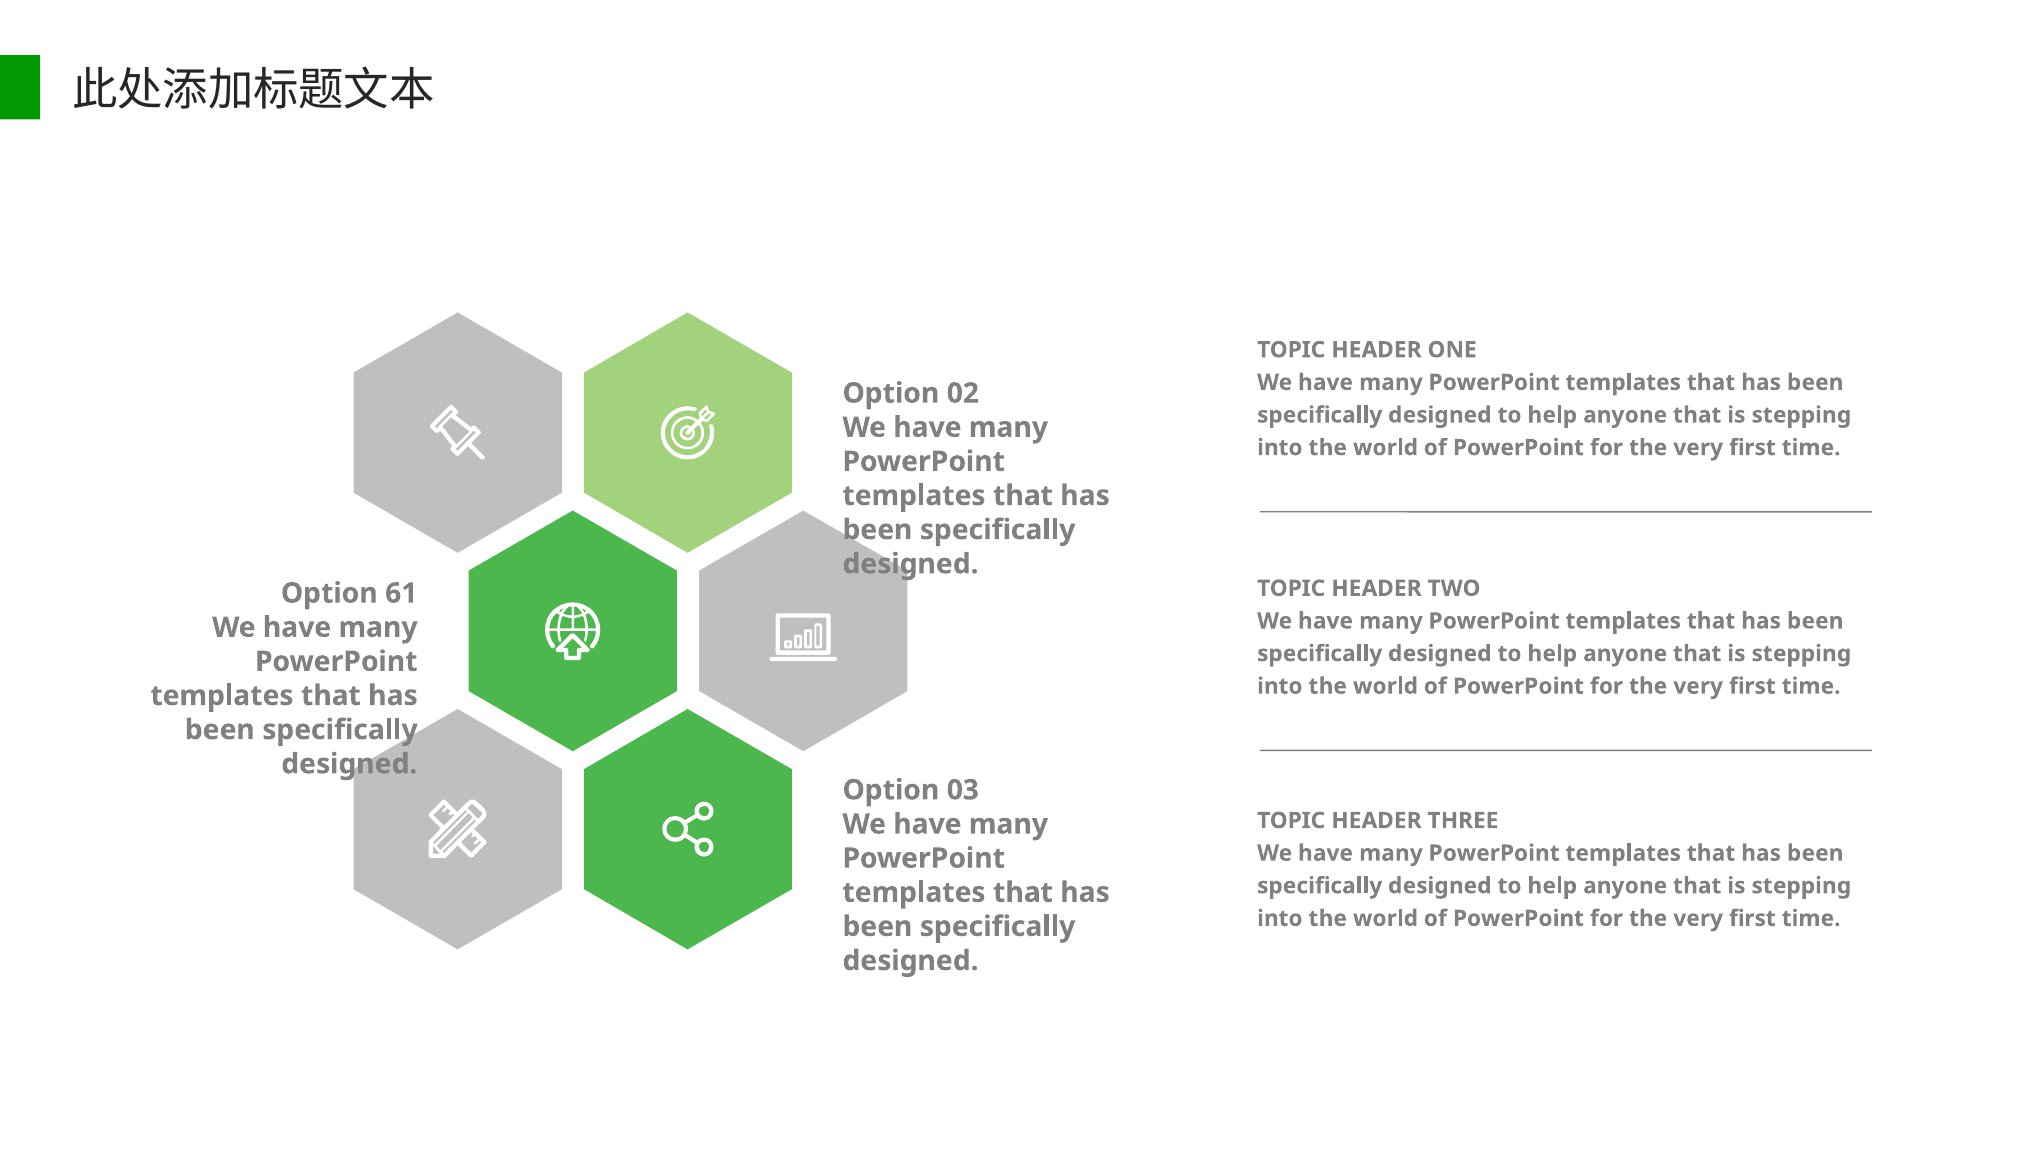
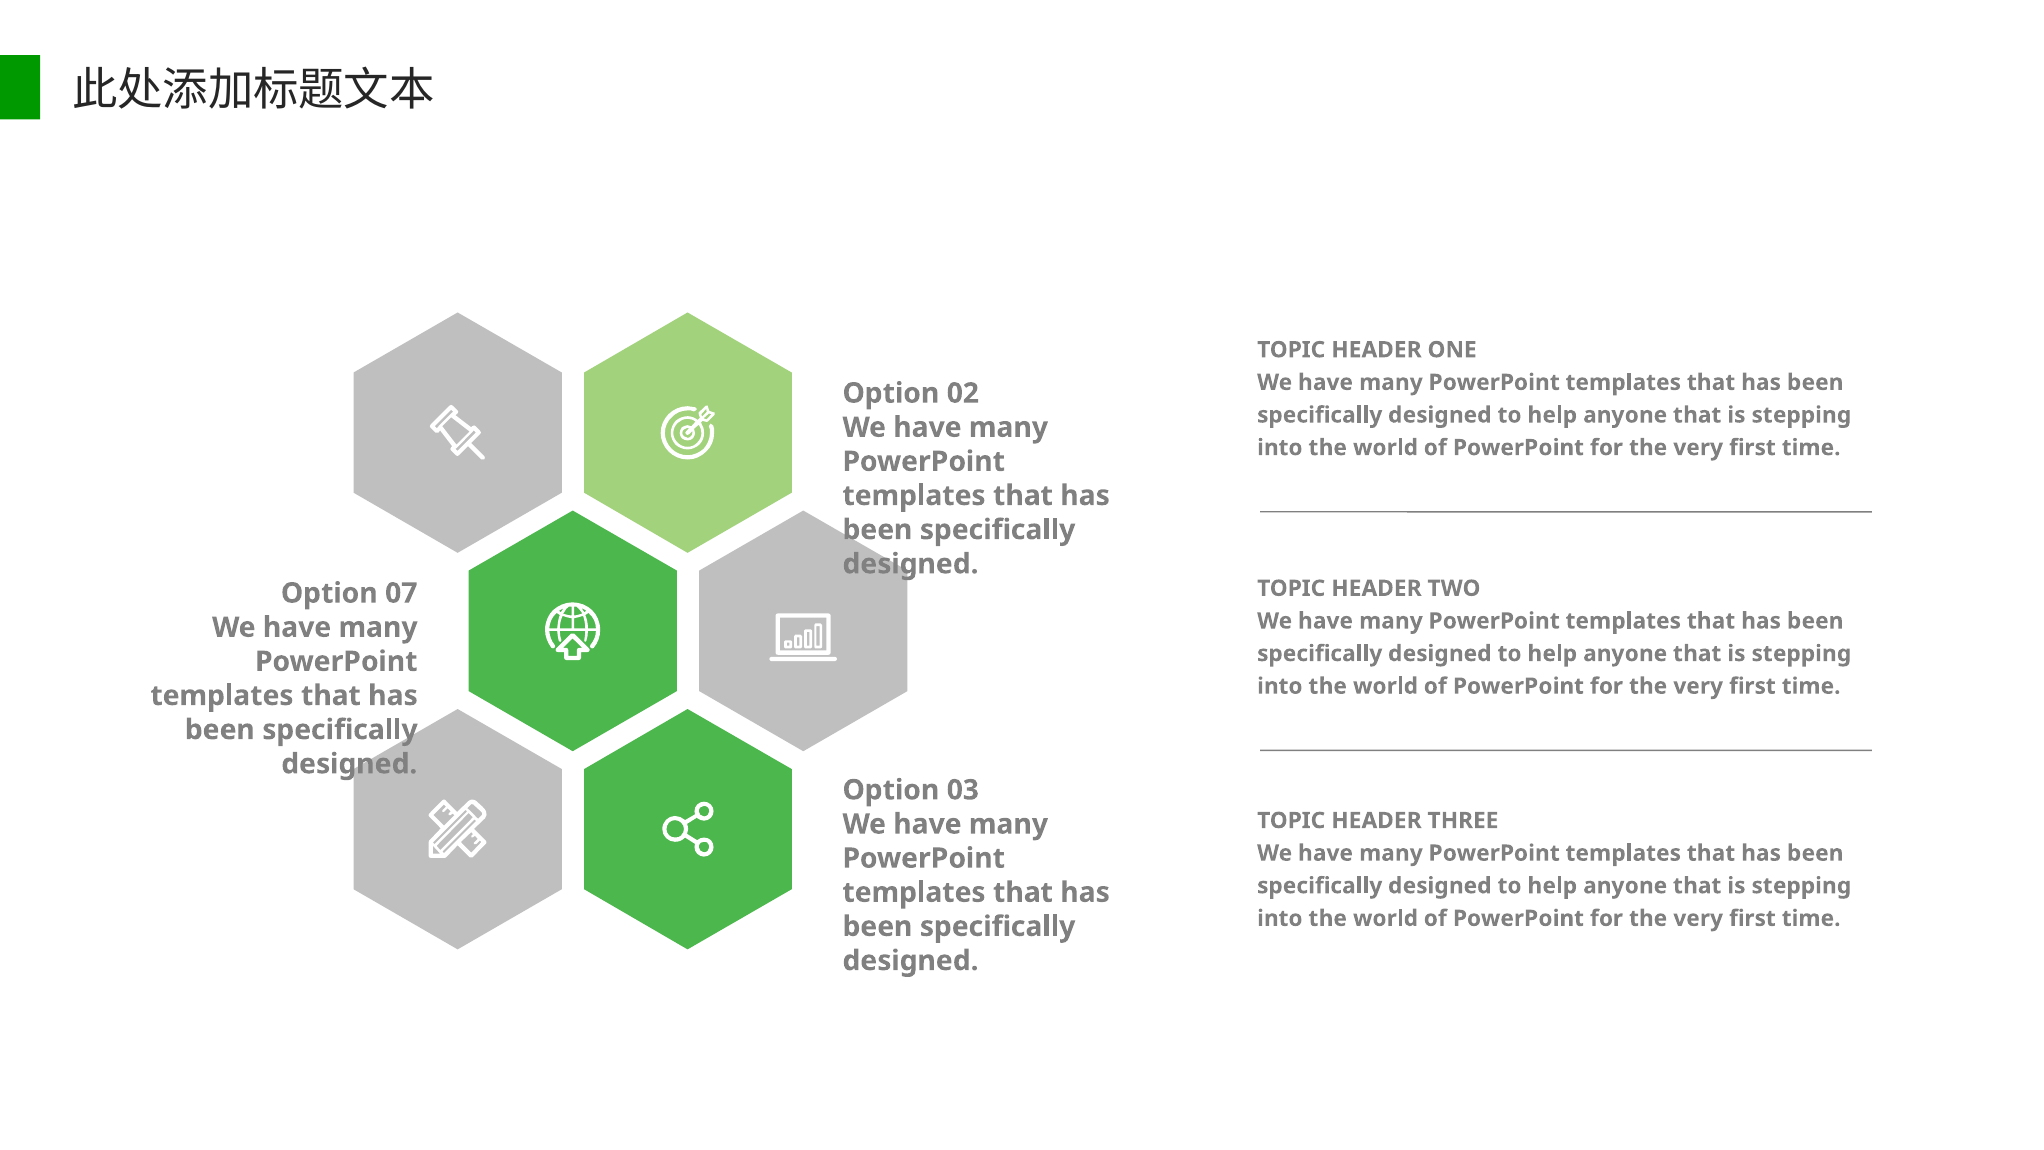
61: 61 -> 07 (401, 593)
